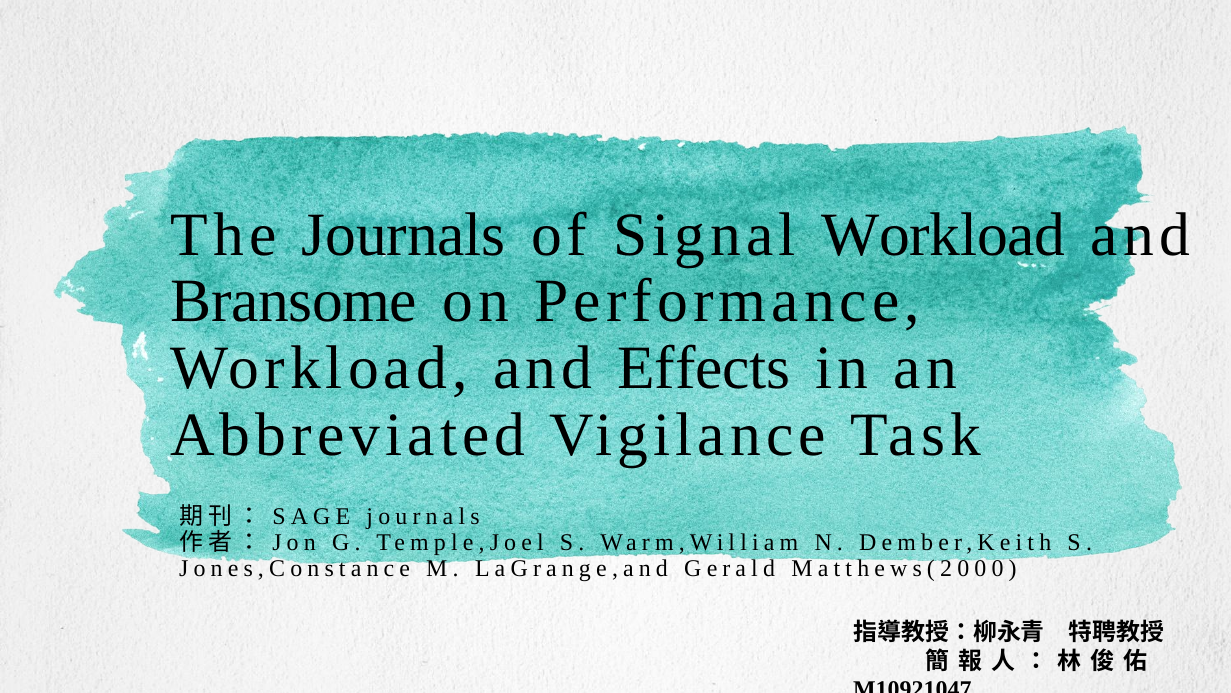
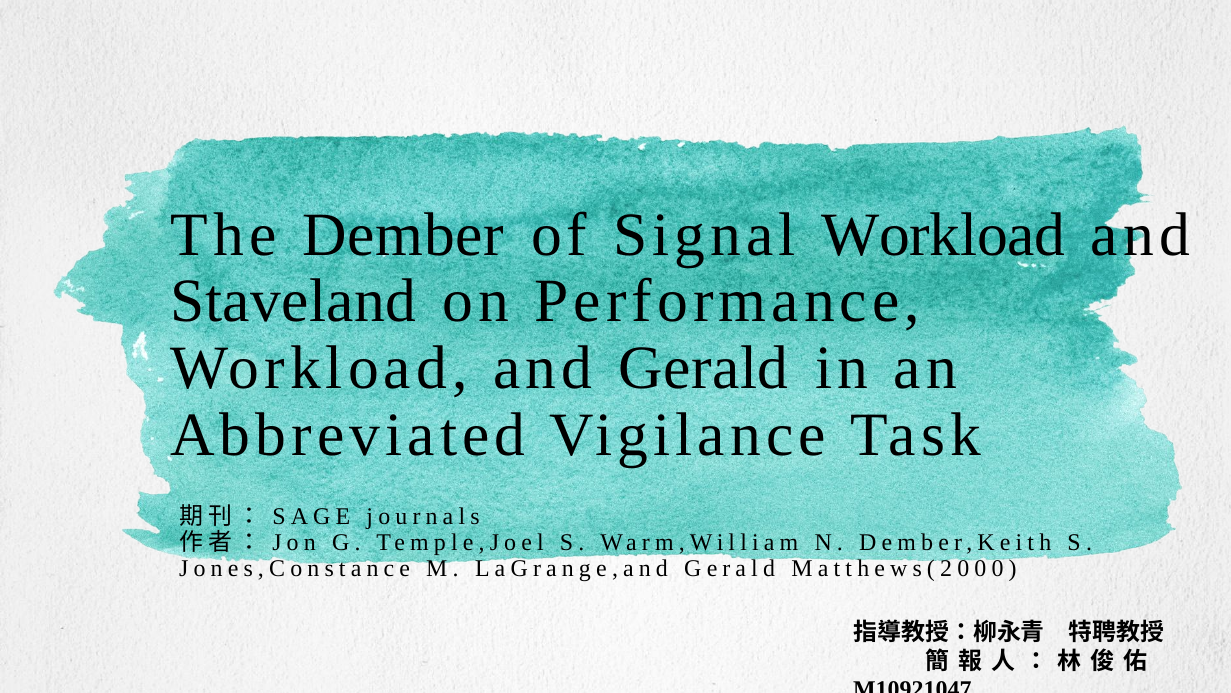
The Journals: Journals -> Dember (403, 235)
Bransome: Bransome -> Staveland (293, 301)
and Effects: Effects -> Gerald (703, 368)
